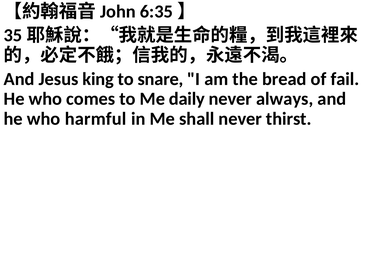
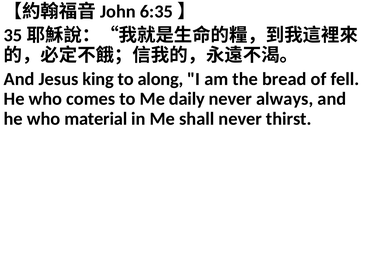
snare: snare -> along (161, 79)
fail: fail -> fell (345, 79)
harmful: harmful -> material (96, 119)
